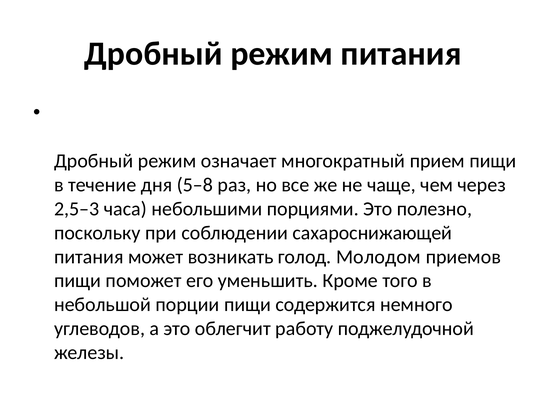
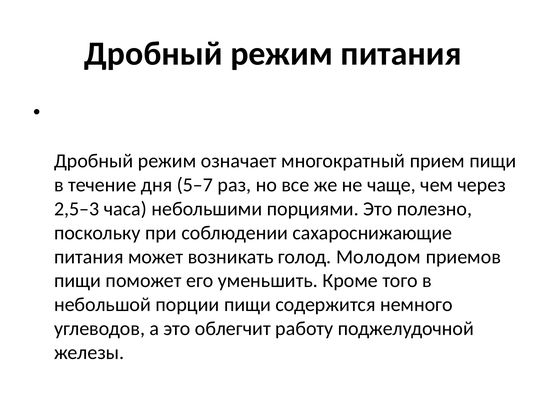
5–8: 5–8 -> 5–7 (195, 185)
сахароснижающей: сахароснижающей -> сахароснижающие (372, 233)
